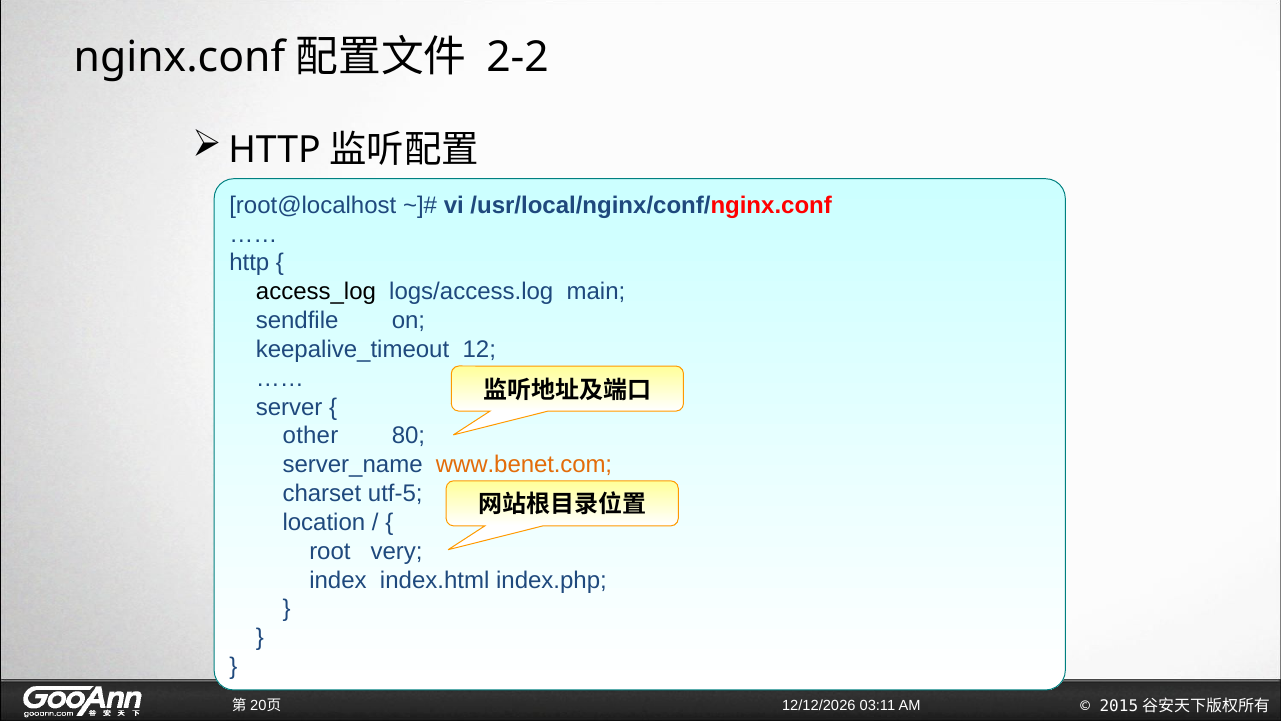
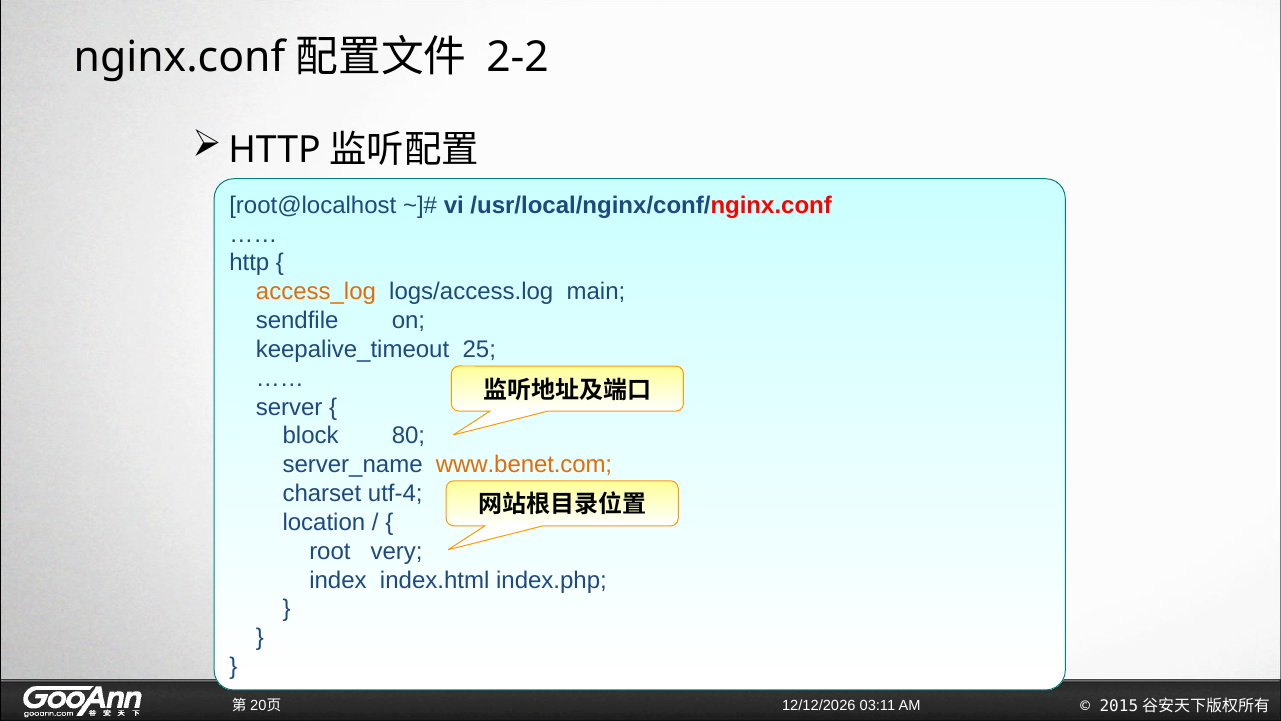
access_log colour: black -> orange (316, 292)
12: 12 -> 25 (479, 349)
other: other -> block (311, 436)
utf-5: utf-5 -> utf-4 (395, 493)
